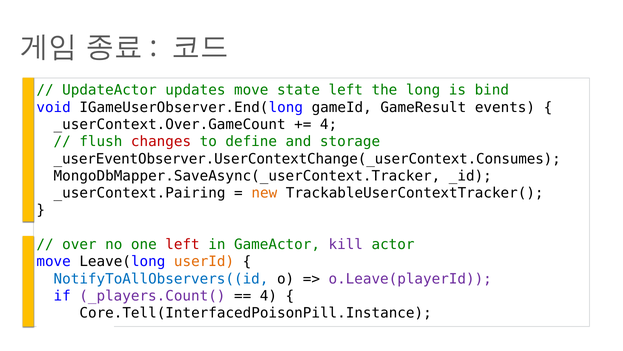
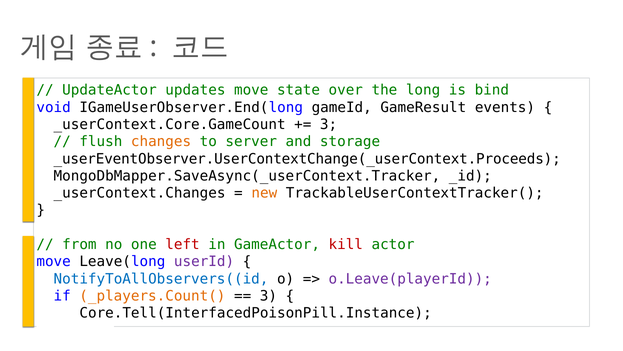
state left: left -> over (346, 90)
_userContext.Over.GameCount: _userContext.Over.GameCount -> _userContext.Core.GameCount (170, 124)
4: 4 -> 3 (329, 124)
changes colour: red -> orange (161, 141)
define: define -> server (251, 141)
_userEventObserver.UserContextChange(_userContext.Consumes: _userEventObserver.UserContextChange(_userContext.Consumes -> _userEventObserver.UserContextChange(_userContext.Proceeds (307, 159)
_userContext.Pairing: _userContext.Pairing -> _userContext.Changes (140, 193)
over: over -> from (79, 244)
kill colour: purple -> red (346, 244)
userId colour: orange -> purple (204, 261)
_players.Count( colour: purple -> orange (152, 296)
4: 4 -> 3 (268, 296)
